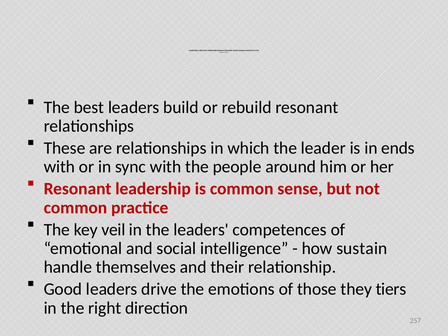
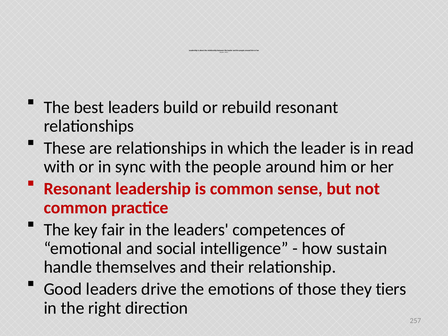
ends: ends -> read (398, 148)
veil: veil -> fair (113, 230)
